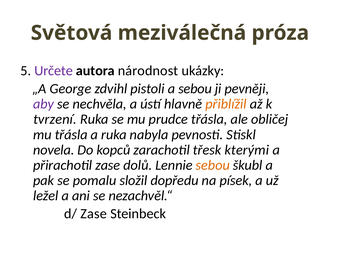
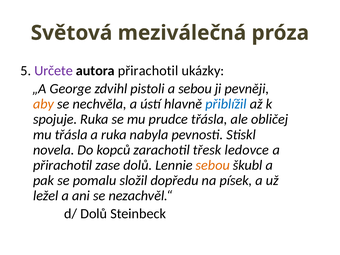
autora národnost: národnost -> přirachotil (148, 71)
aby colour: purple -> orange (44, 104)
přiblížil colour: orange -> blue (226, 104)
tvrzení: tvrzení -> spojuje (55, 119)
kterými: kterými -> ledovce (247, 150)
d/ Zase: Zase -> Dolů (94, 214)
